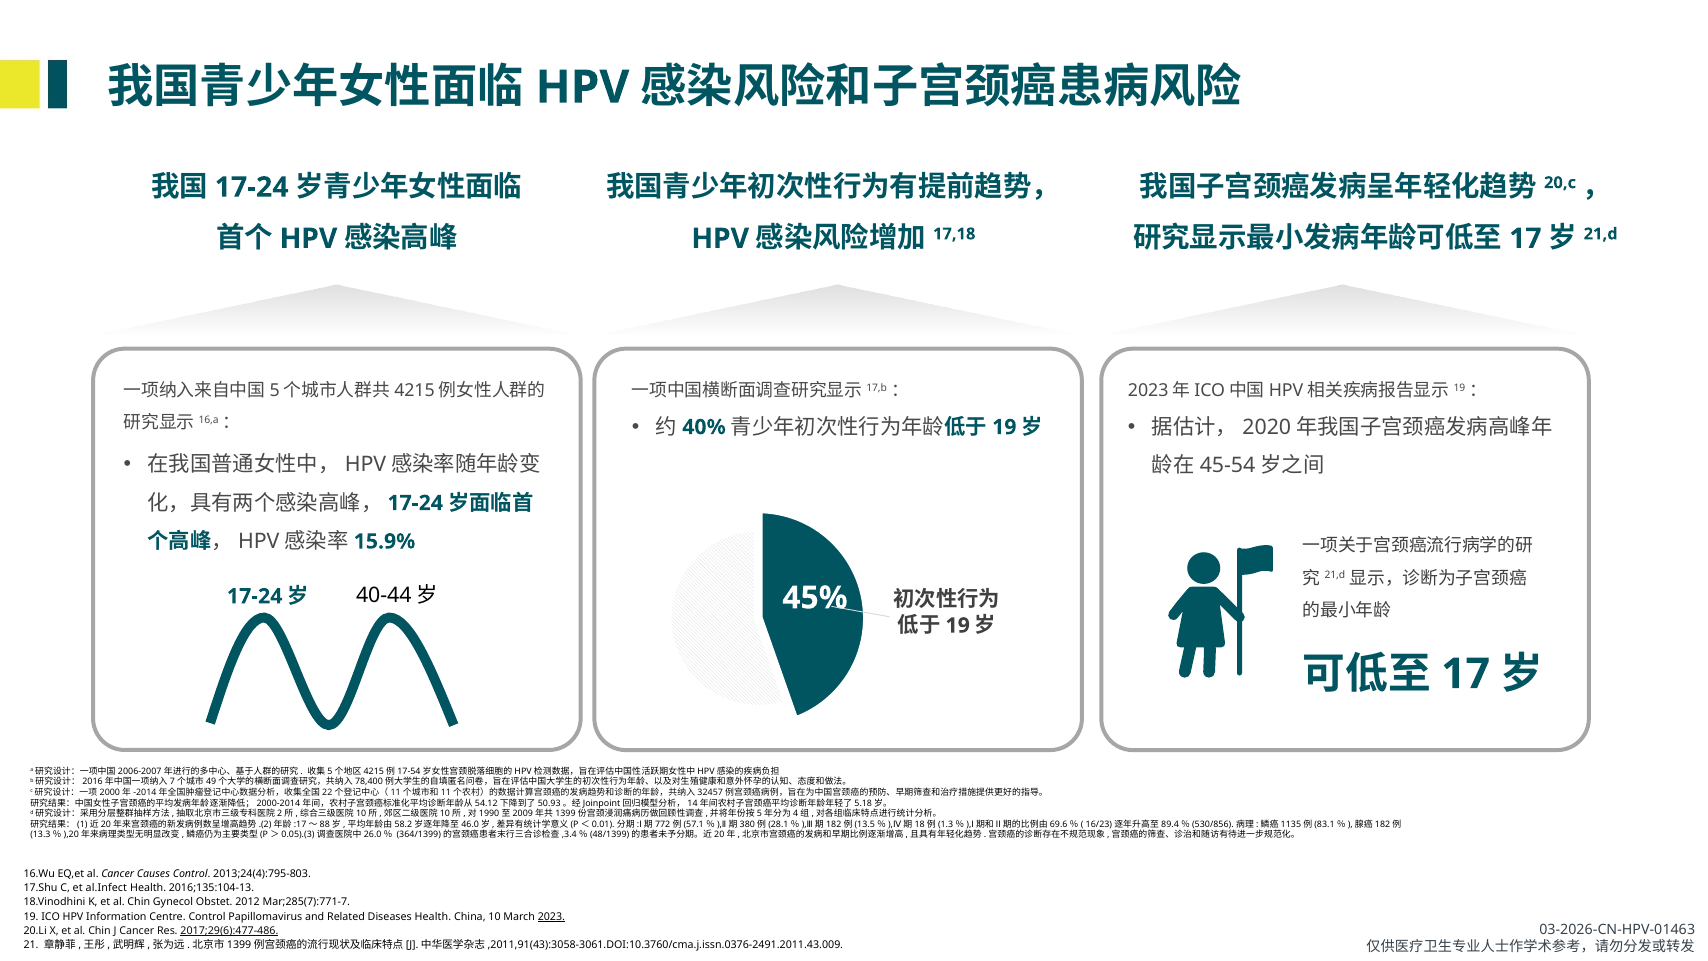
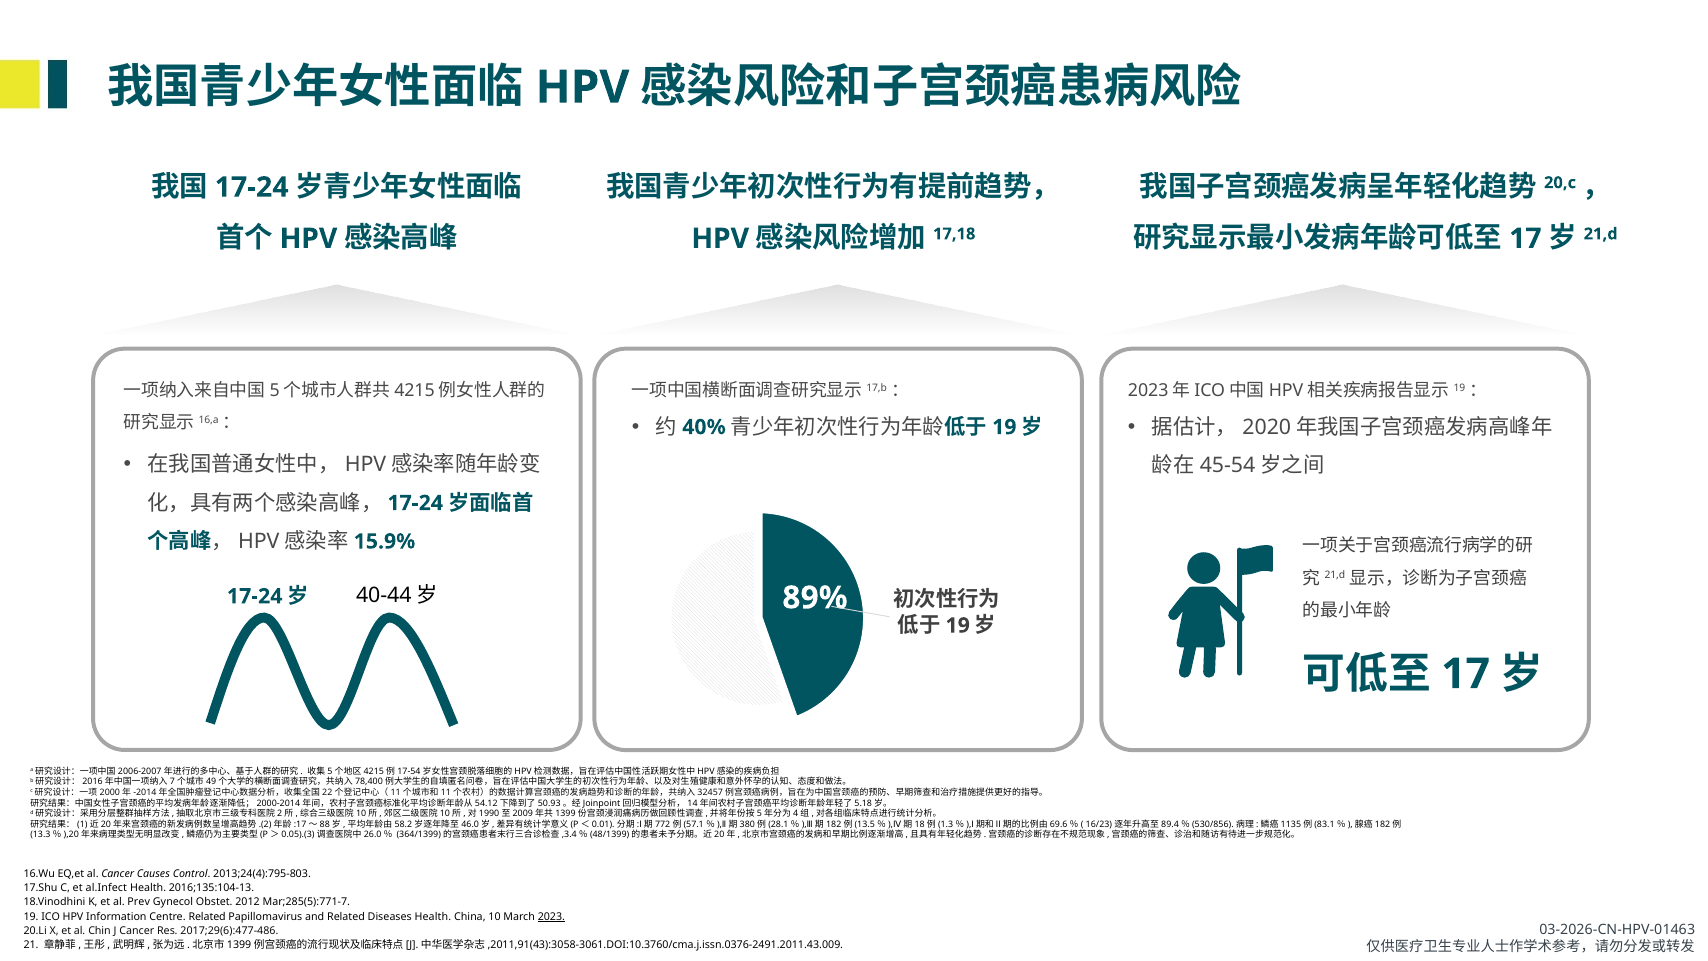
45%: 45% -> 89% (815, 598)
K et al Chin: Chin -> Prev (139, 902)
Mar;285(7):771-7: Mar;285(7):771-7 -> Mar;285(5):771-7 (306, 902)
Centre Control: Control -> Related (207, 916)
2017;29(6):477-486 underline: present -> none (229, 931)
